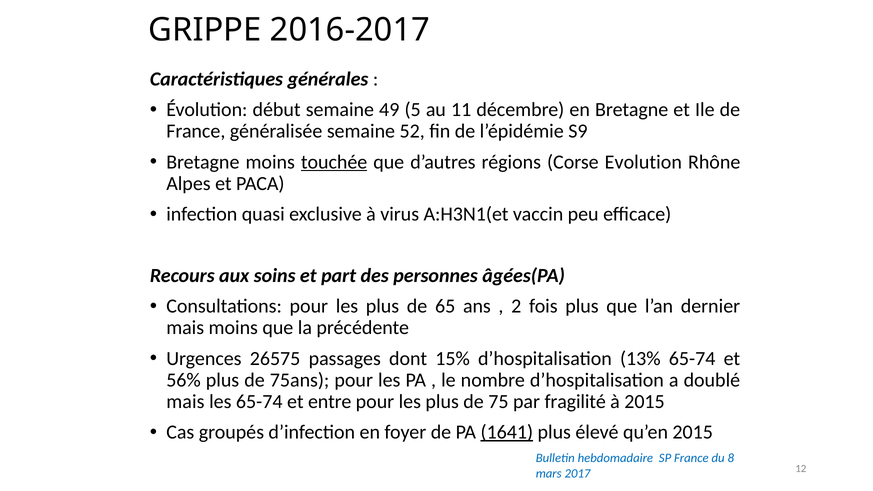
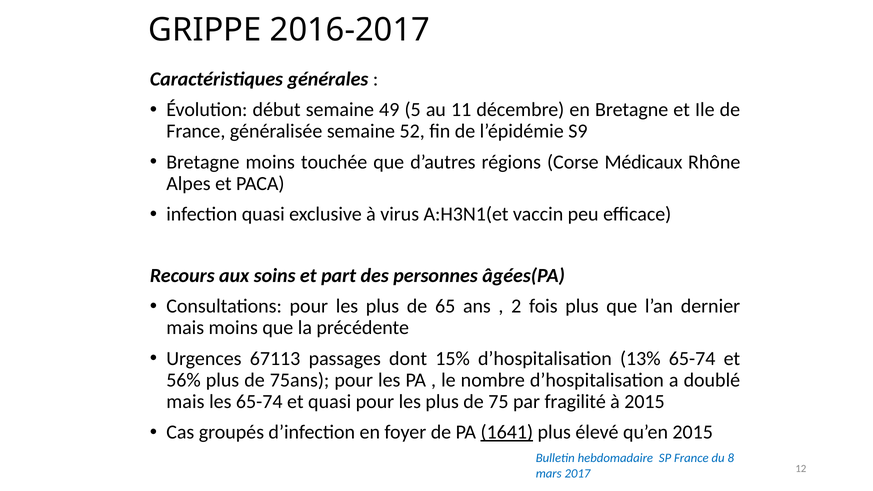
touchée underline: present -> none (334, 162)
Evolution: Evolution -> Médicaux (643, 162)
26575: 26575 -> 67113 (275, 358)
et entre: entre -> quasi (330, 402)
